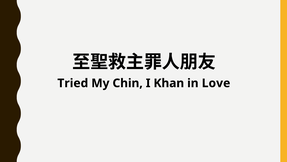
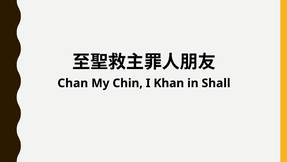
Tried: Tried -> Chan (73, 83)
Love: Love -> Shall (216, 83)
